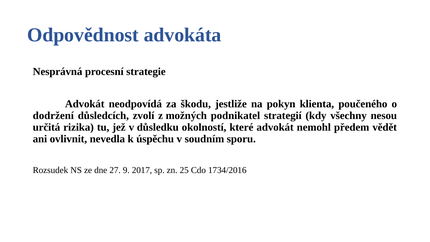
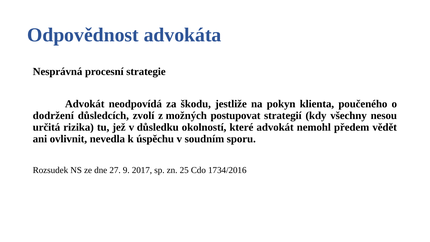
podnikatel: podnikatel -> postupovat (236, 116)
